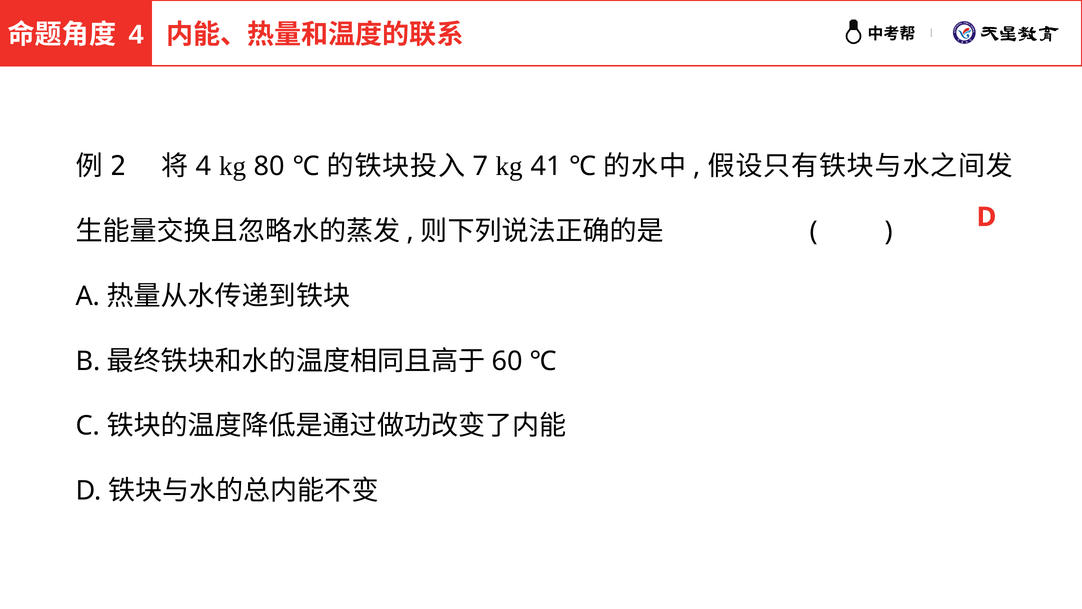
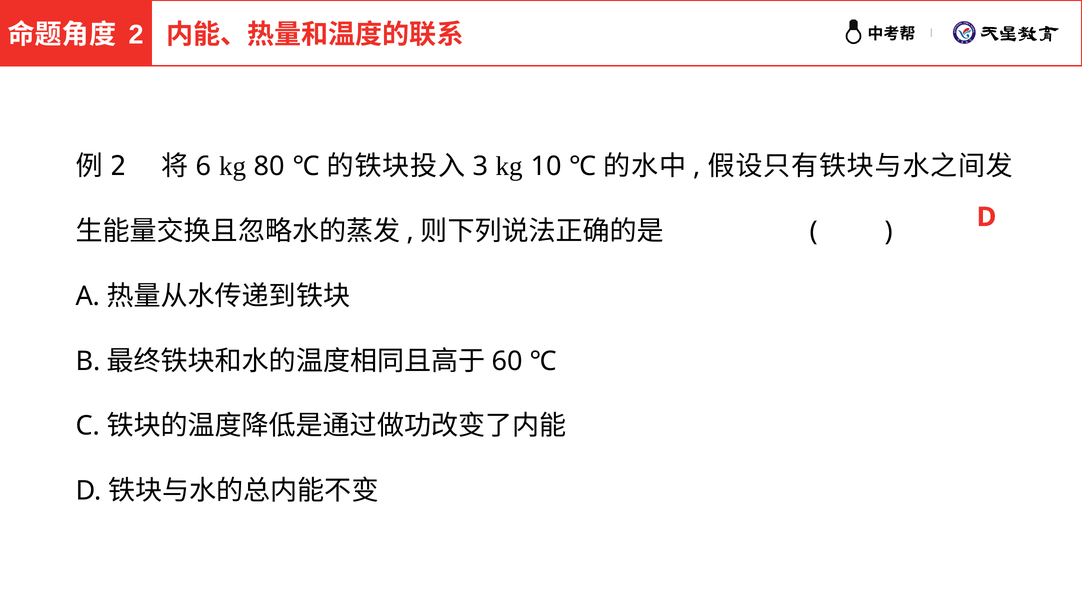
4: 4 -> 2 (136, 35)
4: 4 -> 6 (204, 166)
7: 7 -> 3 (480, 166)
41: 41 -> 10 (546, 166)
